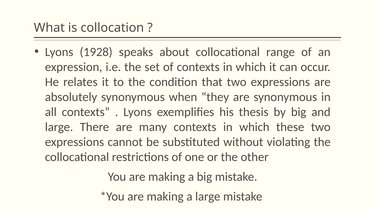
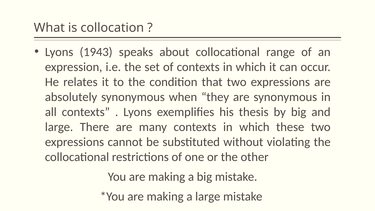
1928: 1928 -> 1943 (96, 52)
